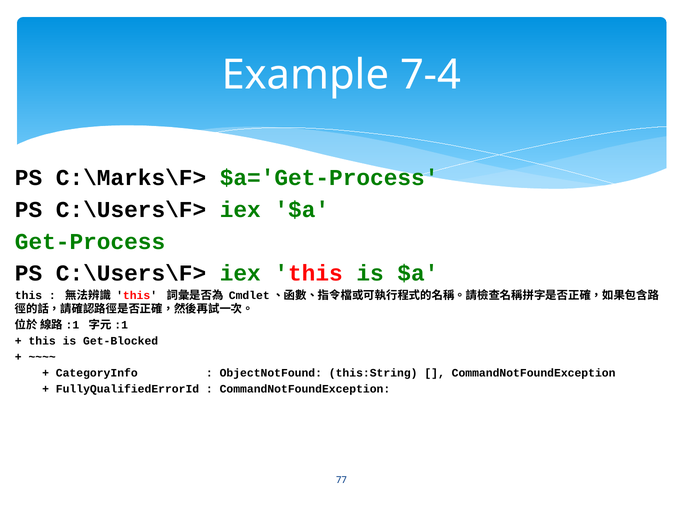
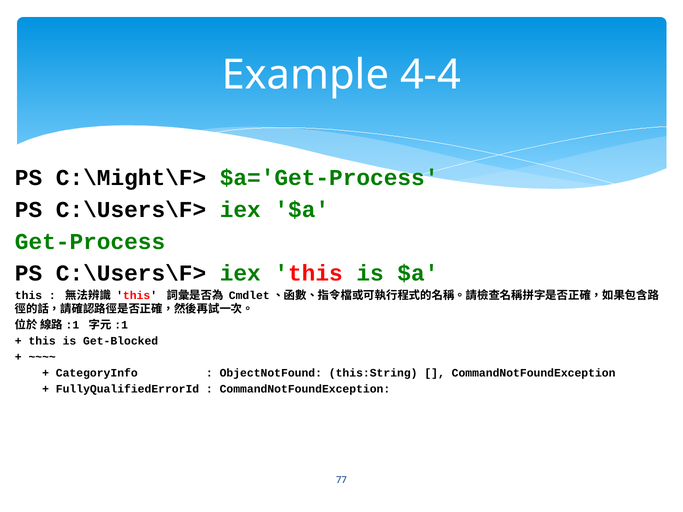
7-4: 7-4 -> 4-4 (431, 75)
C:\Marks\F>: C:\Marks\F> -> C:\Might\F> (131, 178)
